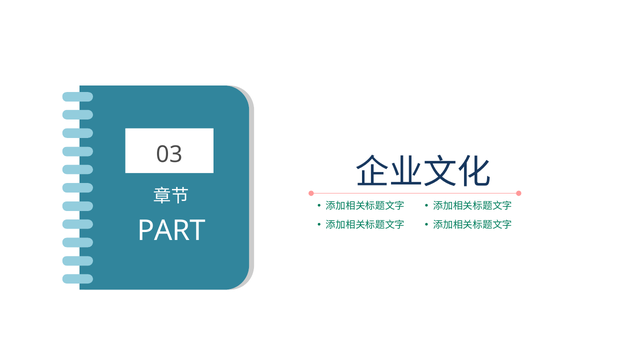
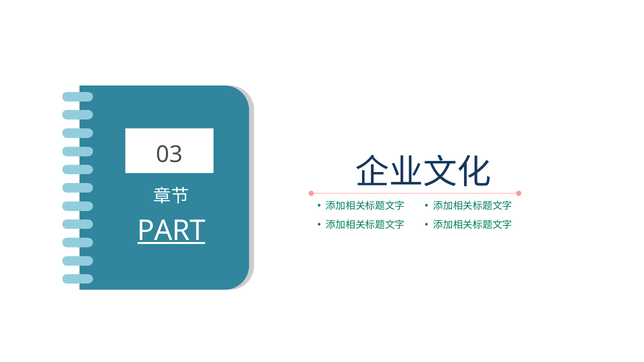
PART underline: none -> present (171, 231)
